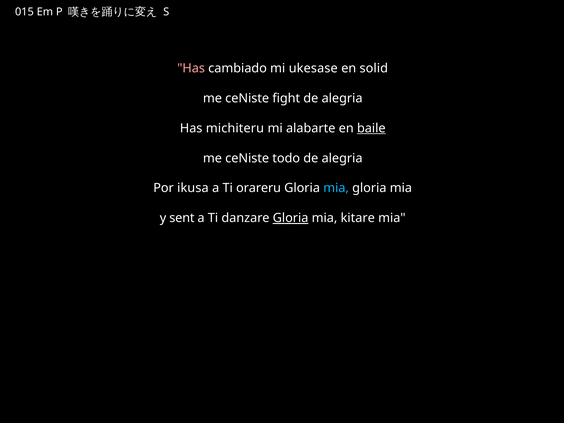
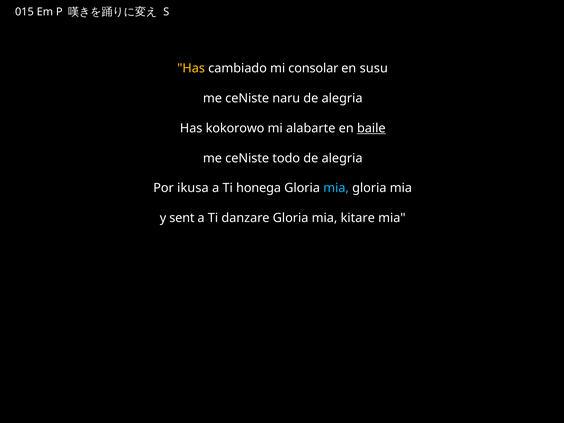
Has colour: pink -> yellow (191, 68)
ukesase: ukesase -> consolar (313, 68)
solid: solid -> susu (374, 68)
fight: fight -> naru (286, 98)
michiteru: michiteru -> kokorowo (235, 128)
orareru: orareru -> honega (259, 188)
Gloria underline: present -> none (291, 218)
